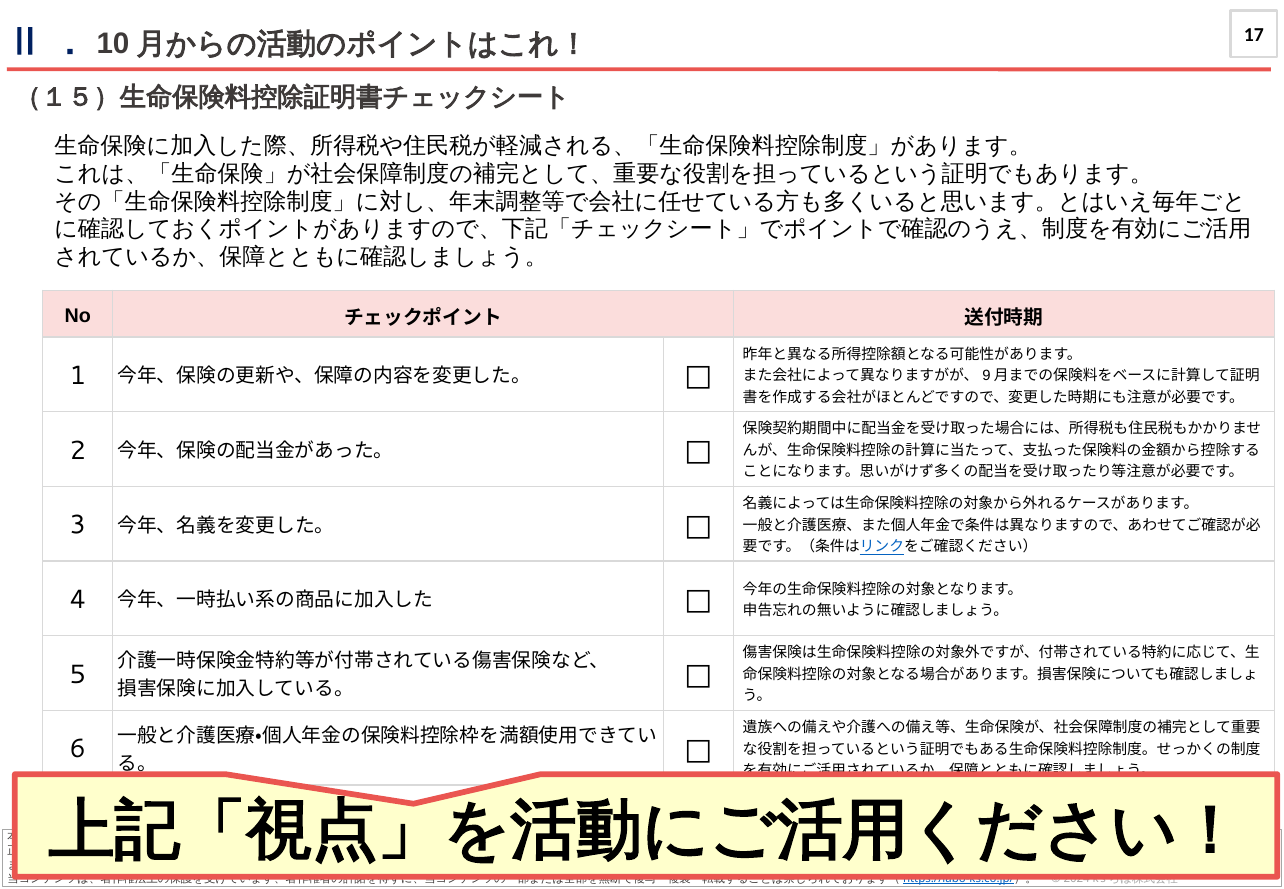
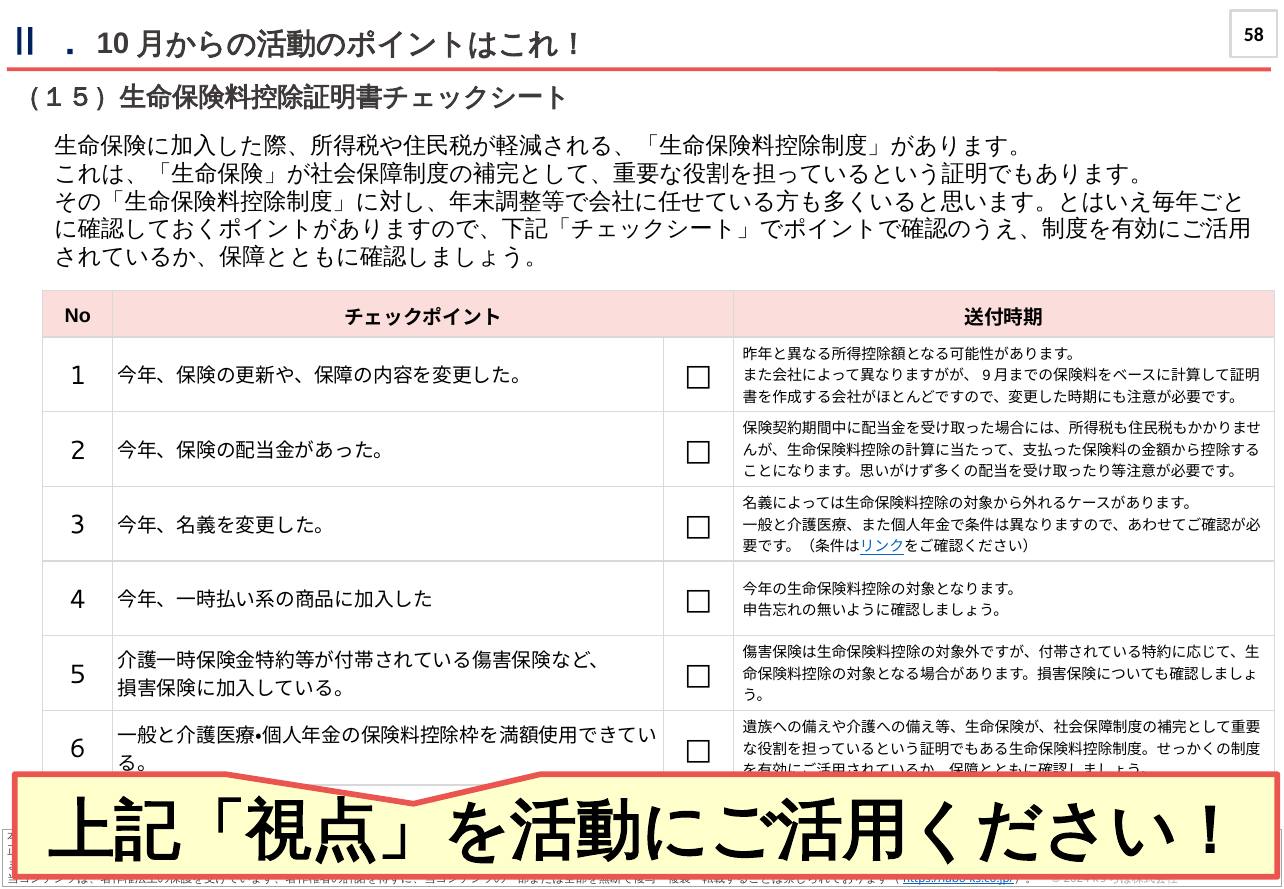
17: 17 -> 58 (1254, 35)
